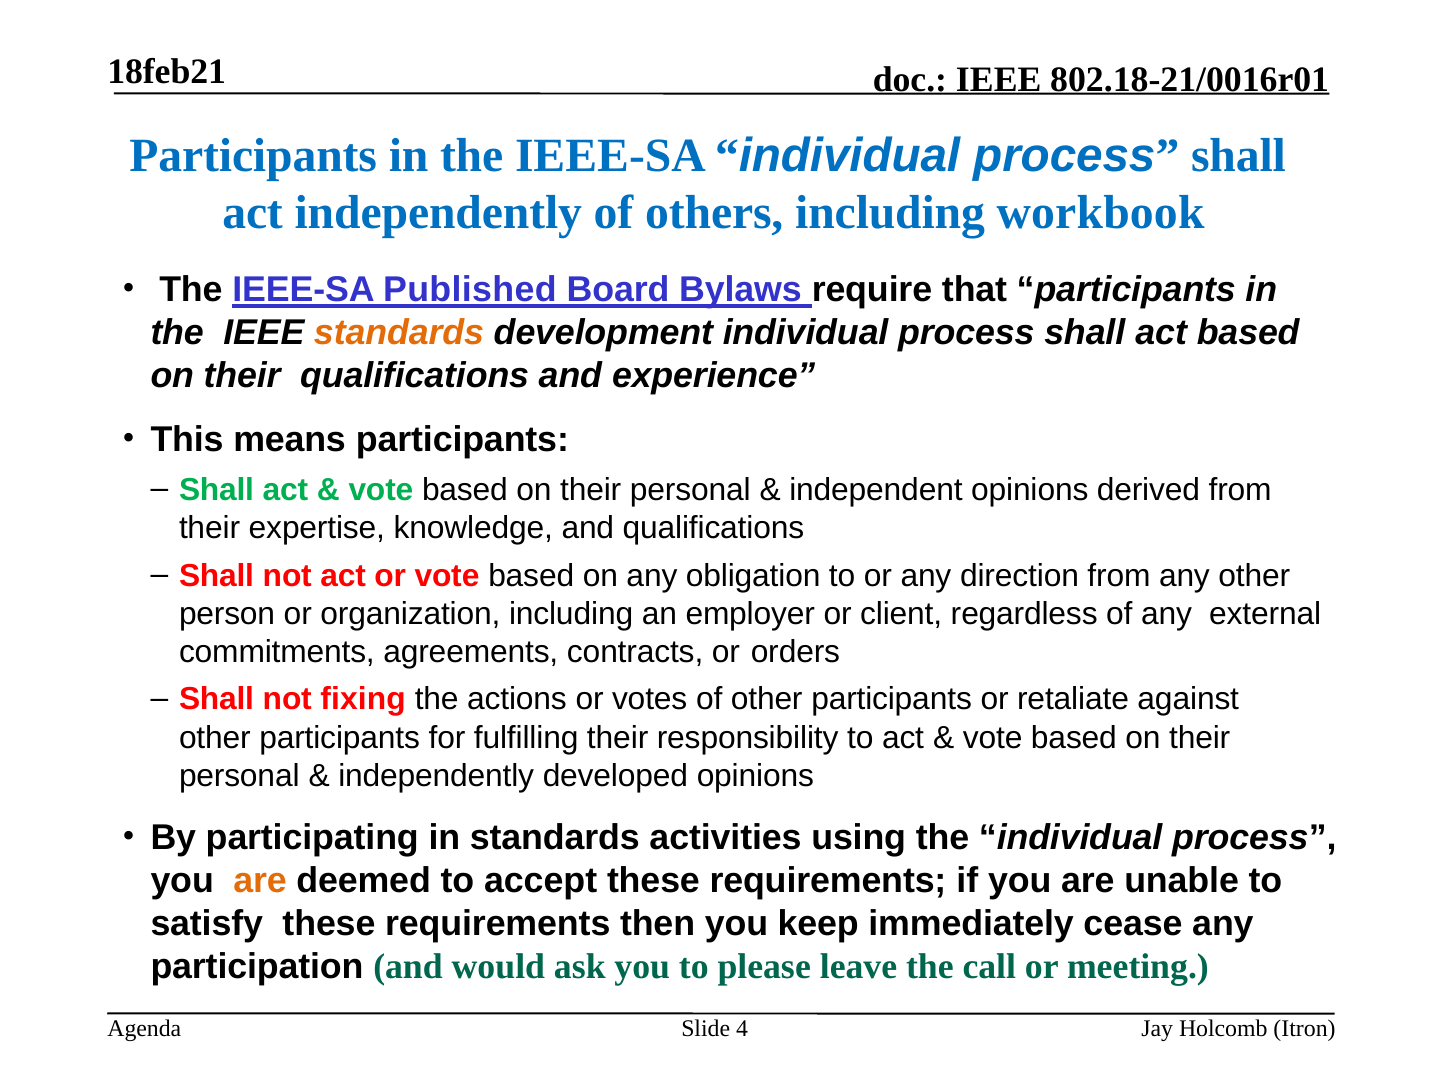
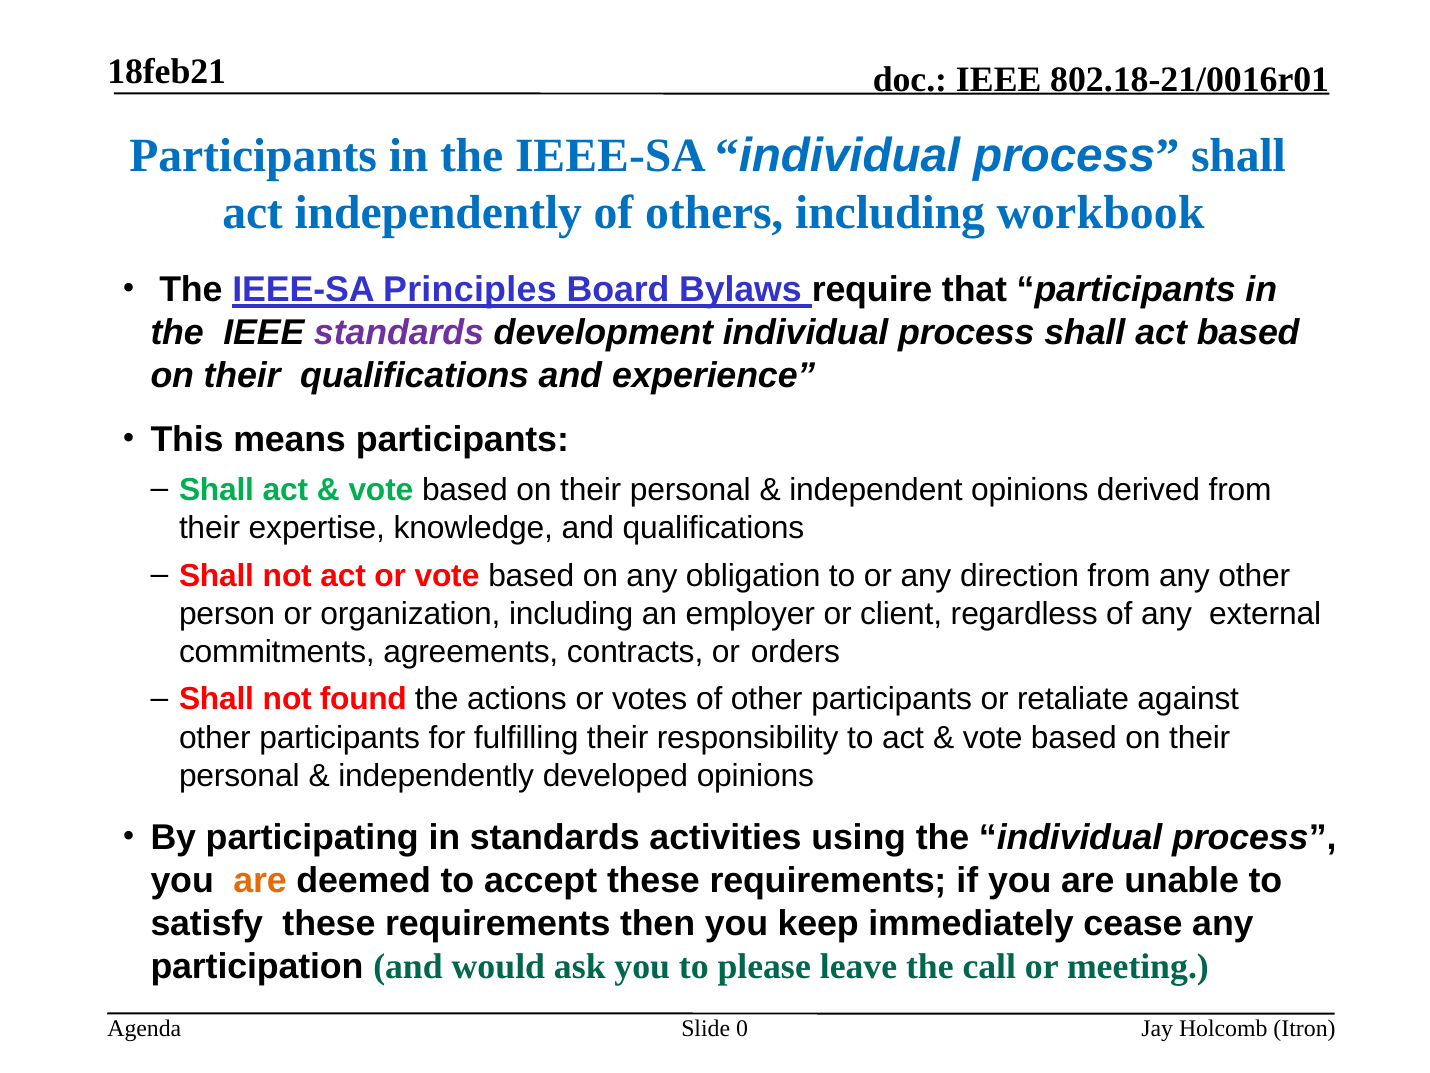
Published: Published -> Principles (470, 290)
standards colour: orange -> purple (399, 333)
fixing: fixing -> found (363, 699)
4: 4 -> 0 (742, 1029)
